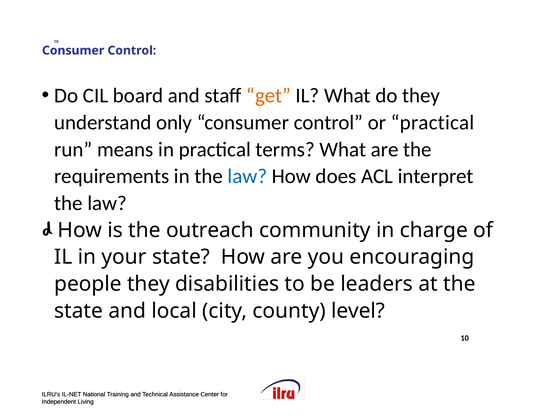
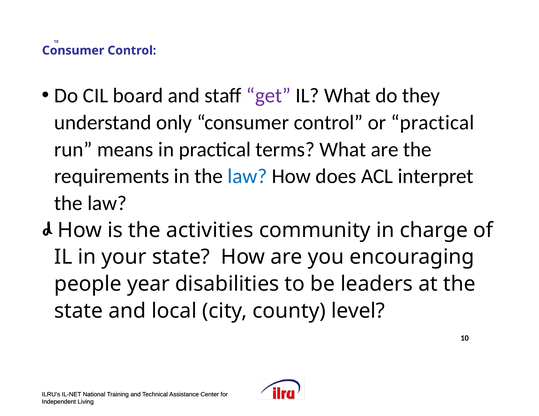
get colour: orange -> purple (269, 96)
outreach: outreach -> activities (210, 230)
people they: they -> year (148, 284)
